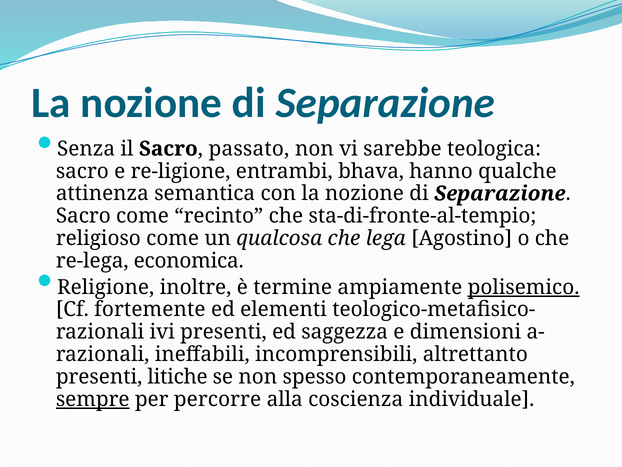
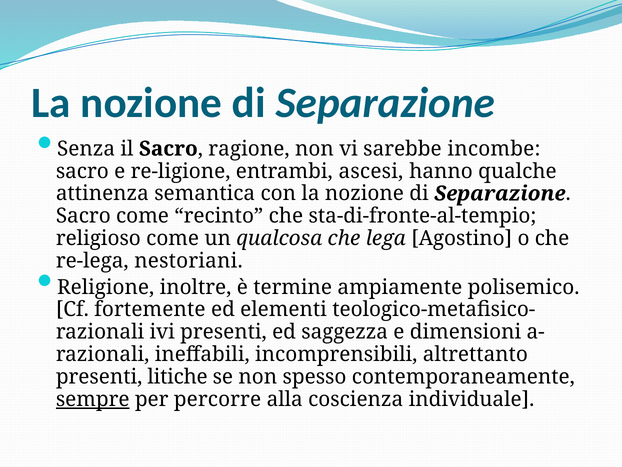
passato: passato -> ragione (249, 149)
teologica: teologica -> incombe (494, 149)
bhava: bhava -> ascesi (371, 171)
economica: economica -> nestoriani (188, 261)
polisemico underline: present -> none (524, 287)
